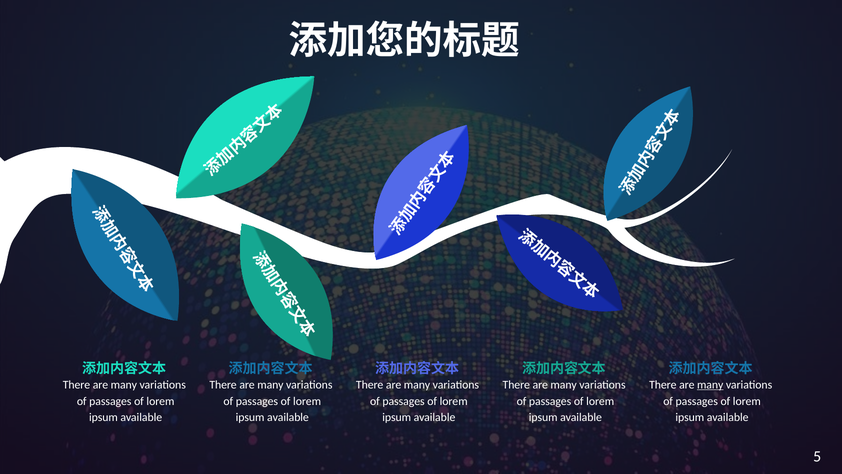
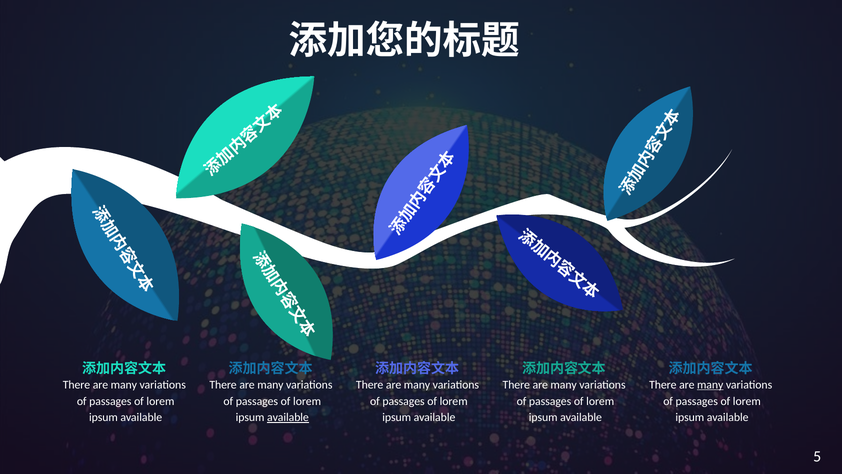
available underline: none -> present (288, 417)
